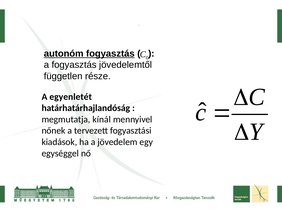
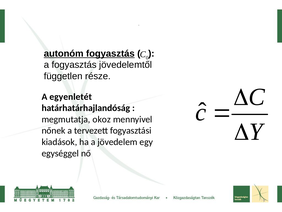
kínál: kínál -> okoz (102, 119)
